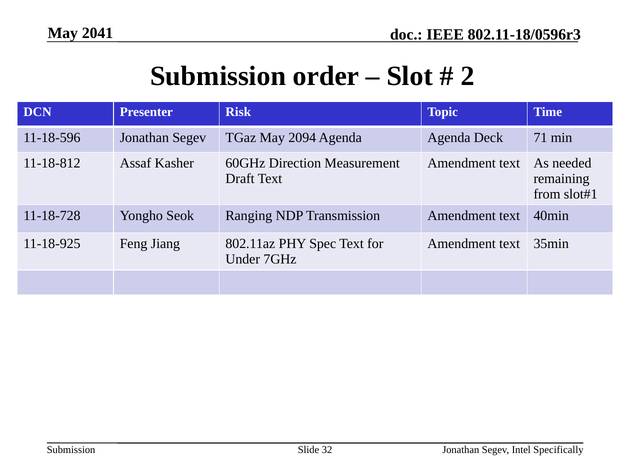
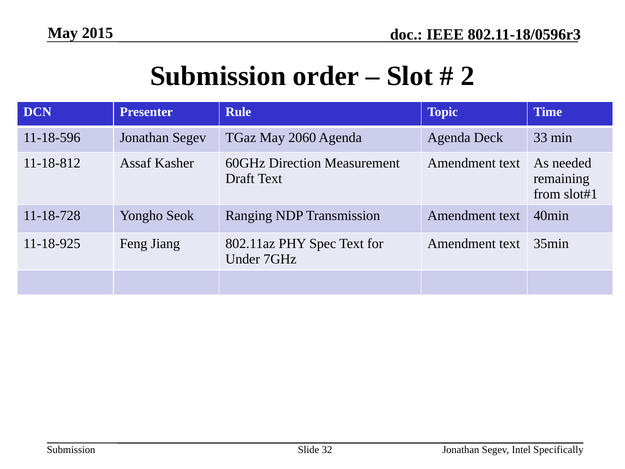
2041: 2041 -> 2015 (98, 33)
Risk: Risk -> Rule (238, 112)
2094: 2094 -> 2060 (302, 138)
71: 71 -> 33 (540, 138)
